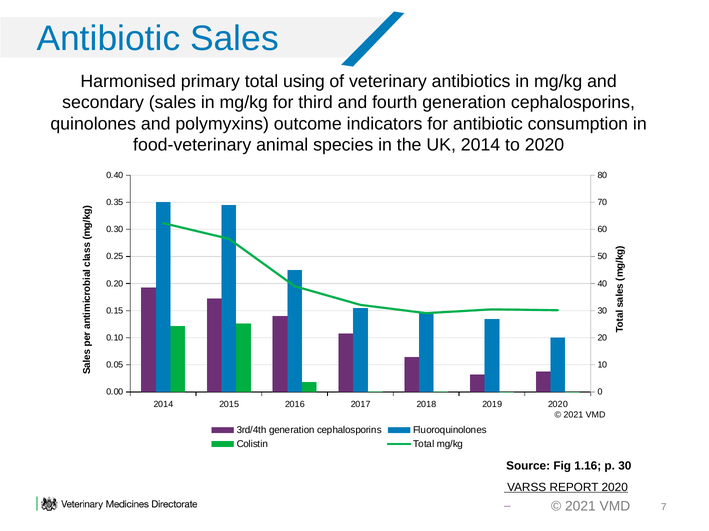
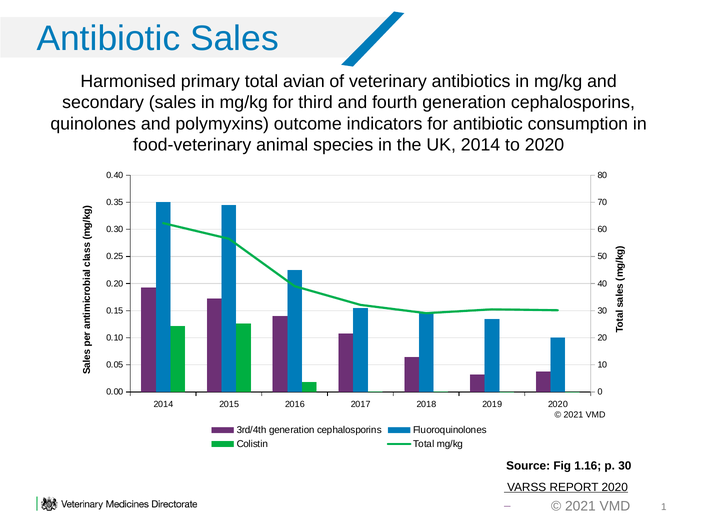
using: using -> avian (304, 81)
7: 7 -> 1 (664, 508)
